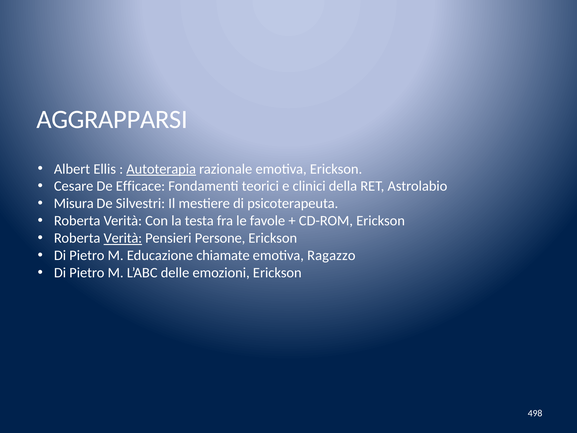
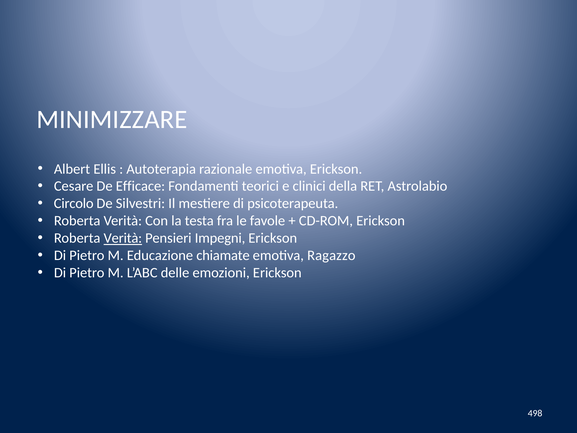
AGGRAPPARSI: AGGRAPPARSI -> MINIMIZZARE (112, 119)
Autoterapia underline: present -> none (161, 169)
Misura: Misura -> Circolo (74, 203)
Persone: Persone -> Impegni (220, 238)
